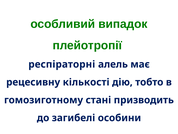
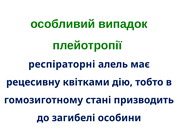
кількості: кількості -> квітками (86, 82)
